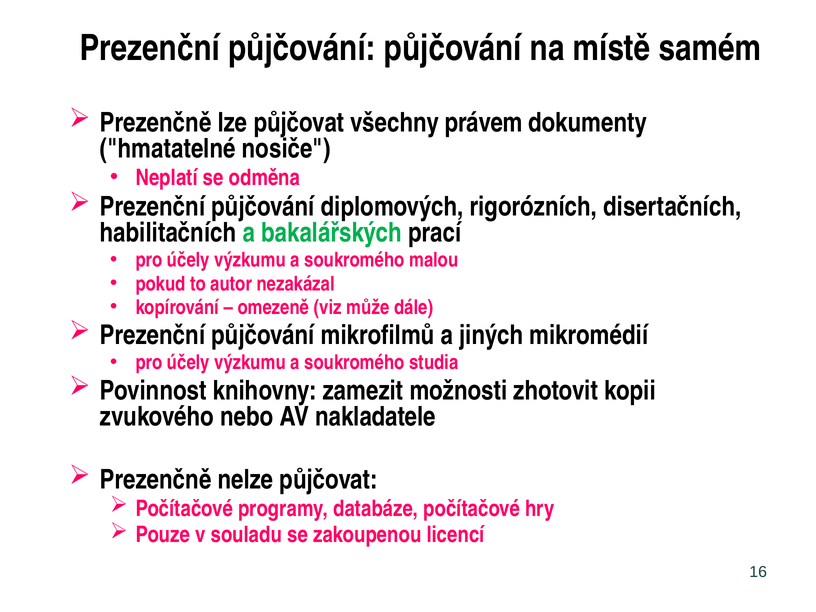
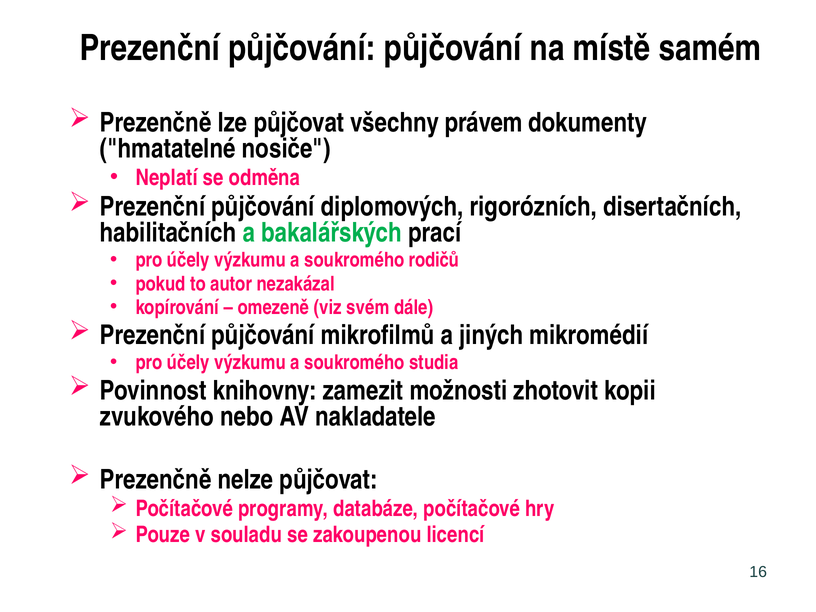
malou: malou -> rodičů (434, 260)
může: může -> svém (368, 307)
